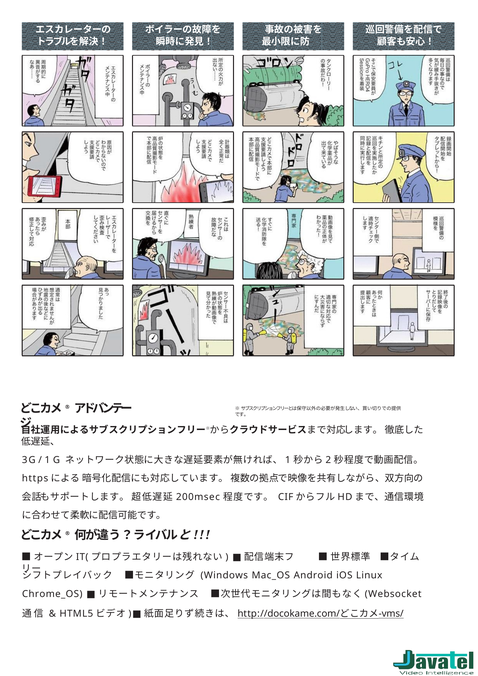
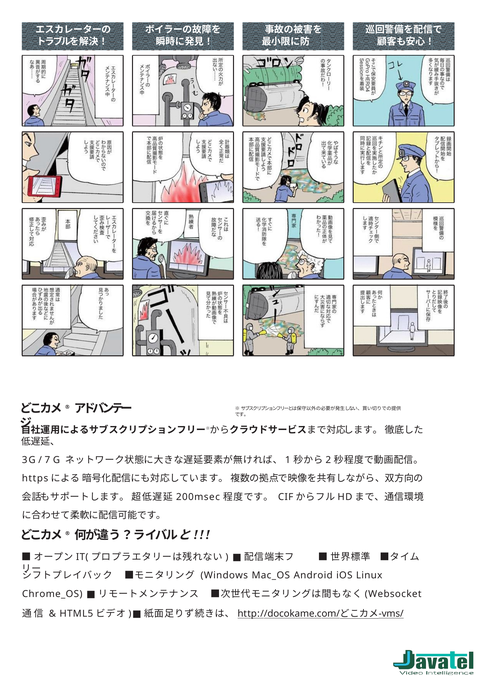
1: 1 -> 7 (47, 461)
